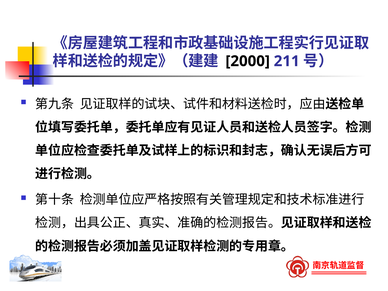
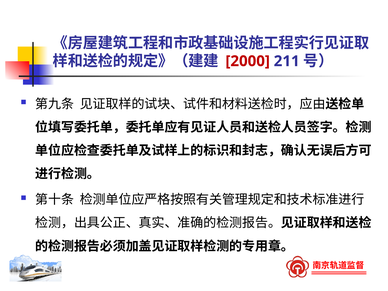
2000 colour: black -> red (248, 61)
